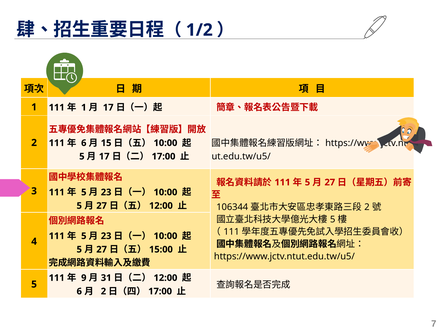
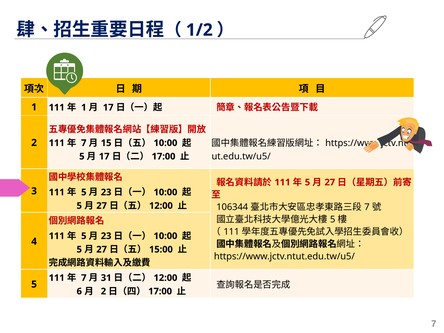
6: 6 -> 7 (84, 143)
2: 2 -> 7 (367, 207)
9: 9 -> 7 (84, 278)
